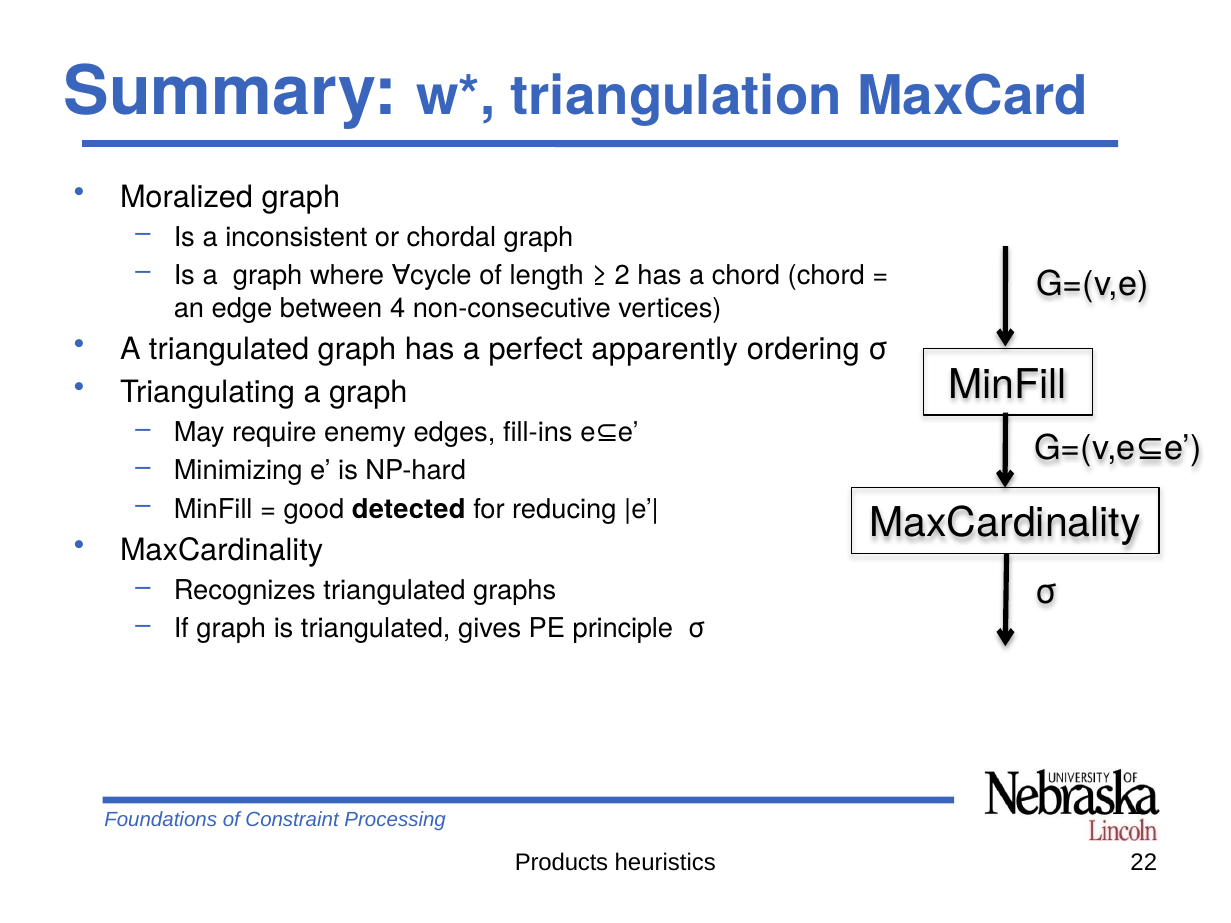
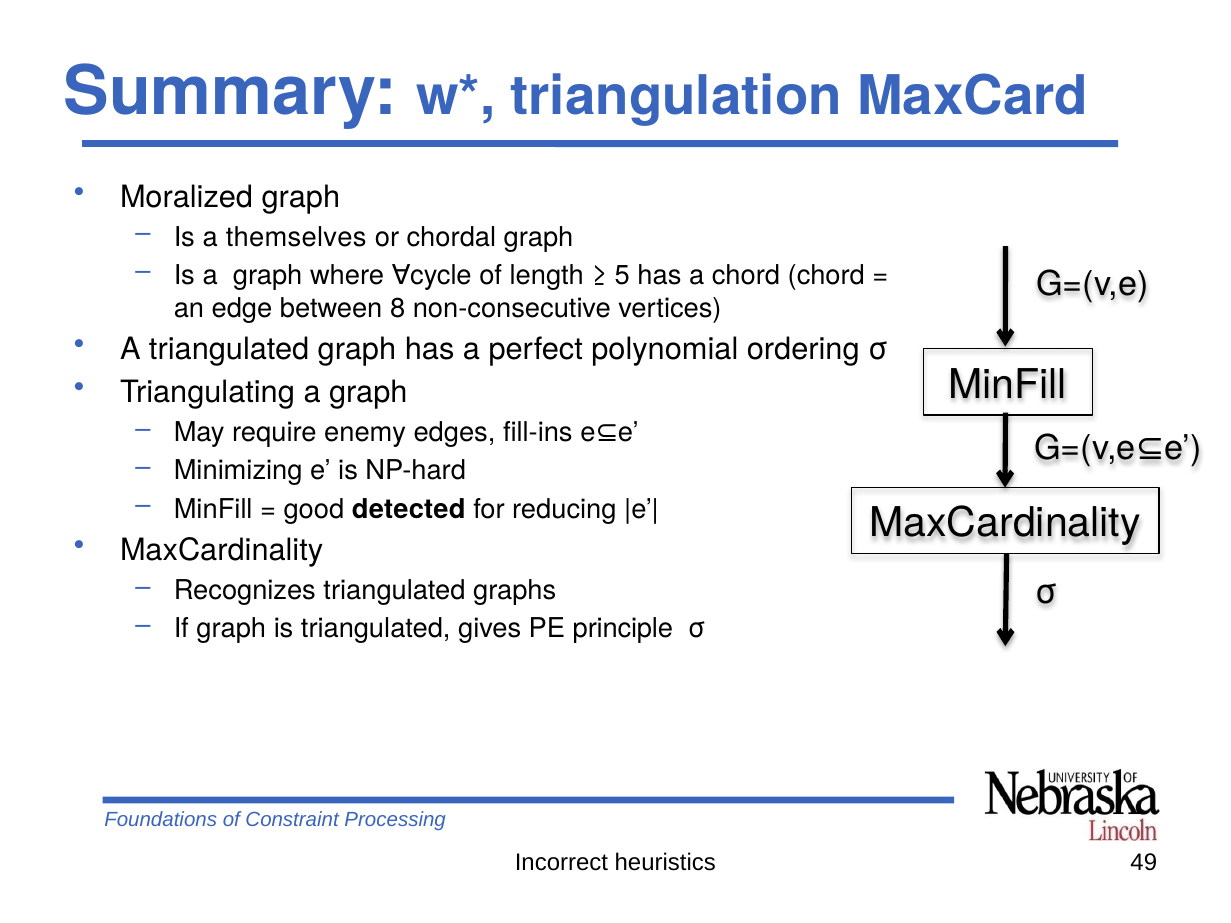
inconsistent: inconsistent -> themselves (296, 237)
2: 2 -> 5 (622, 276)
4: 4 -> 8 (398, 308)
apparently: apparently -> polynomial (665, 350)
Products: Products -> Incorrect (561, 863)
22: 22 -> 49 (1144, 863)
